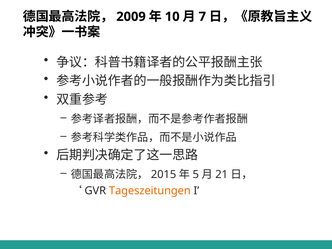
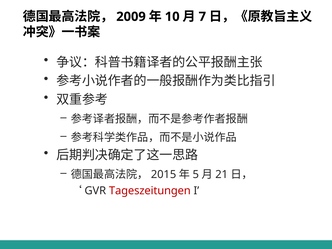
Tageszeitungen colour: orange -> red (150, 191)
